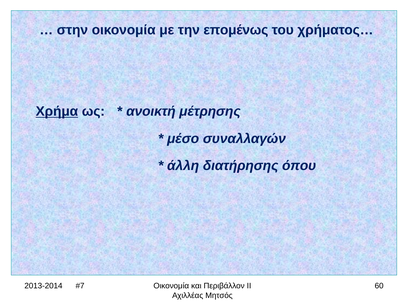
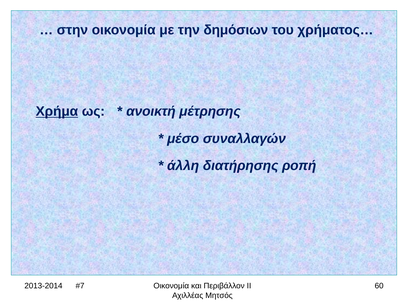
επομένως: επομένως -> δημόσιων (236, 30)
όπου: όπου -> ροπή (299, 166)
